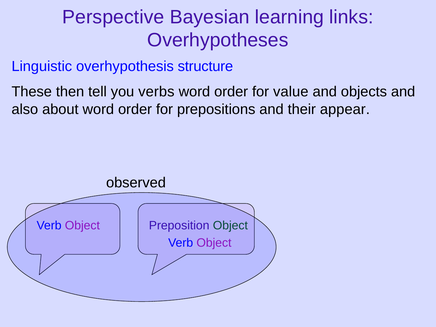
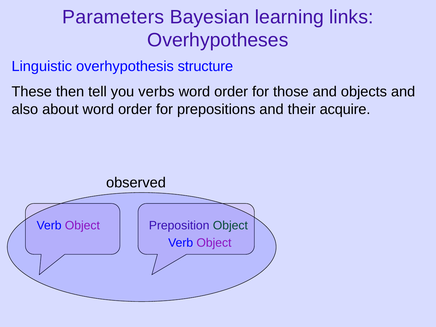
Perspective: Perspective -> Parameters (113, 17)
value: value -> those (291, 92)
appear: appear -> acquire (345, 109)
